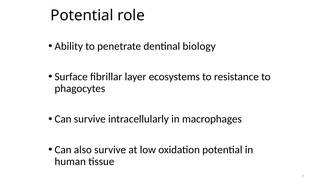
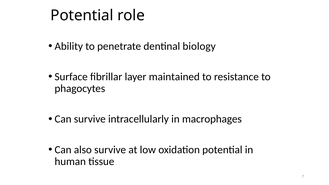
ecosystems: ecosystems -> maintained (174, 77)
